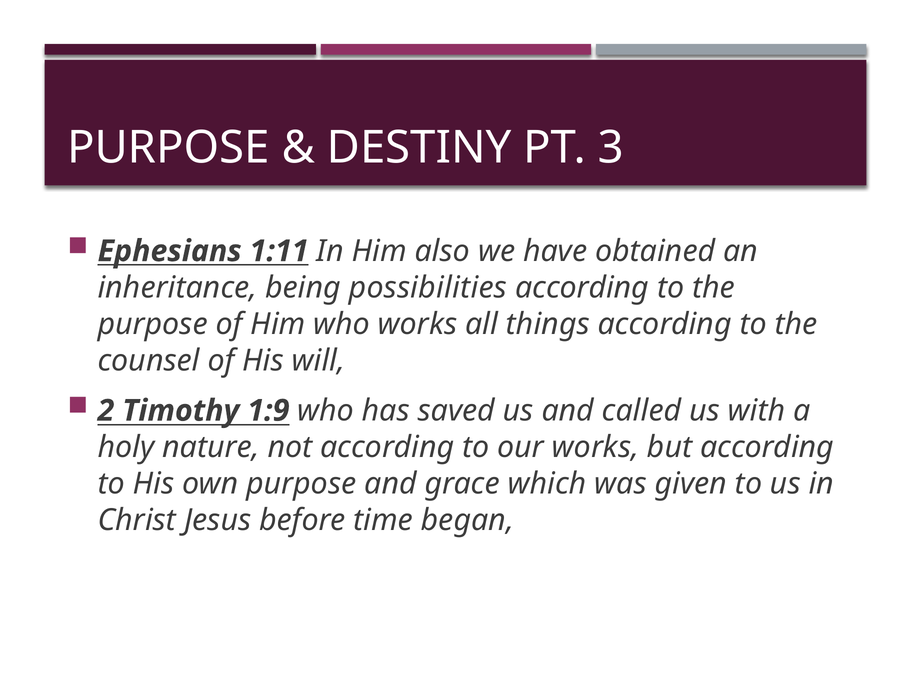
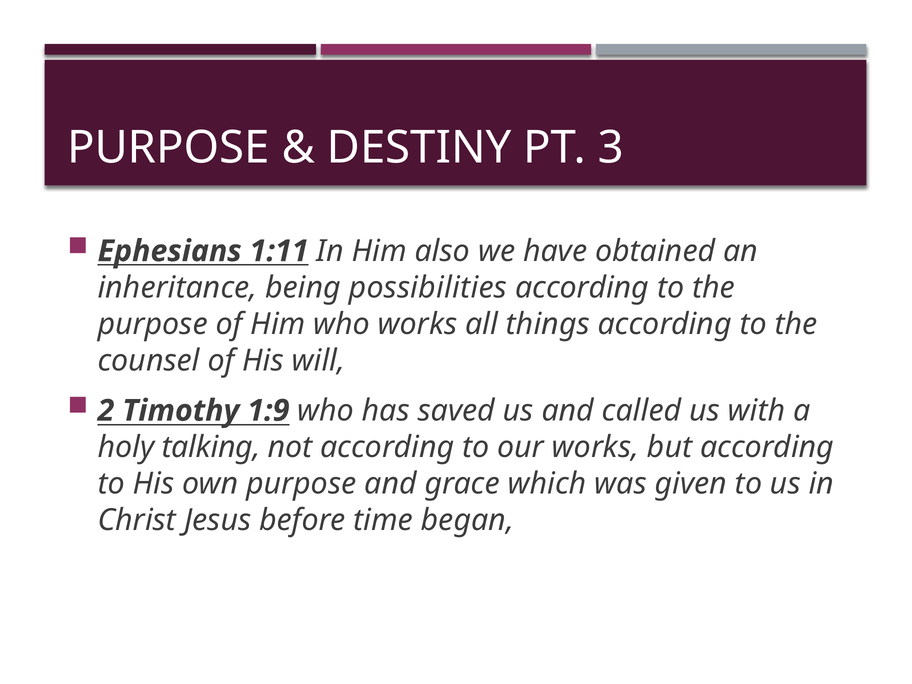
nature: nature -> talking (211, 447)
